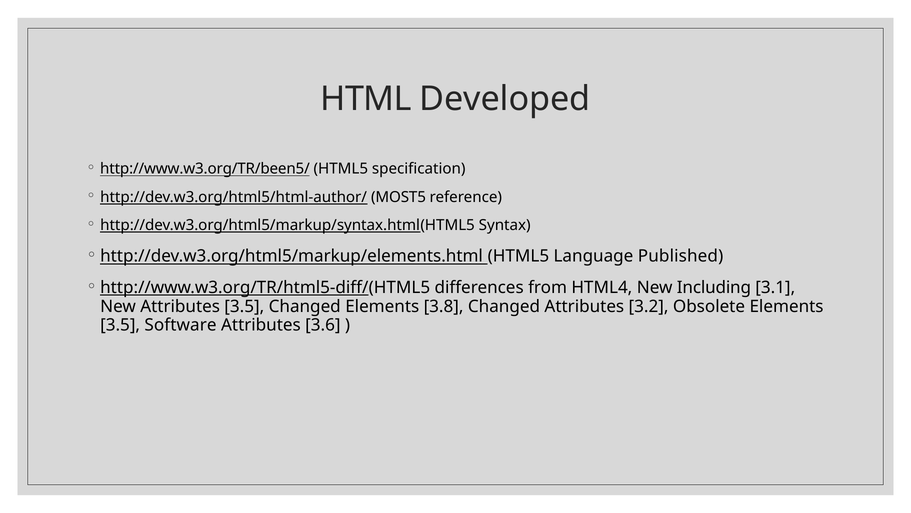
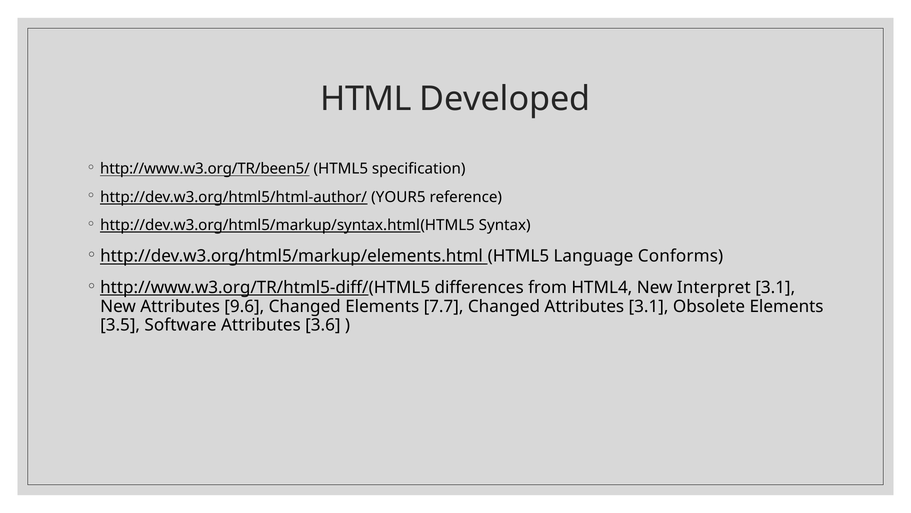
MOST5: MOST5 -> YOUR5 (398, 197)
Published: Published -> Conforms (681, 256)
Including: Including -> Interpret (714, 287)
Attributes 3.5: 3.5 -> 9.6 (244, 306)
3.8: 3.8 -> 7.7 (444, 306)
Attributes 3.2: 3.2 -> 3.1 (649, 306)
